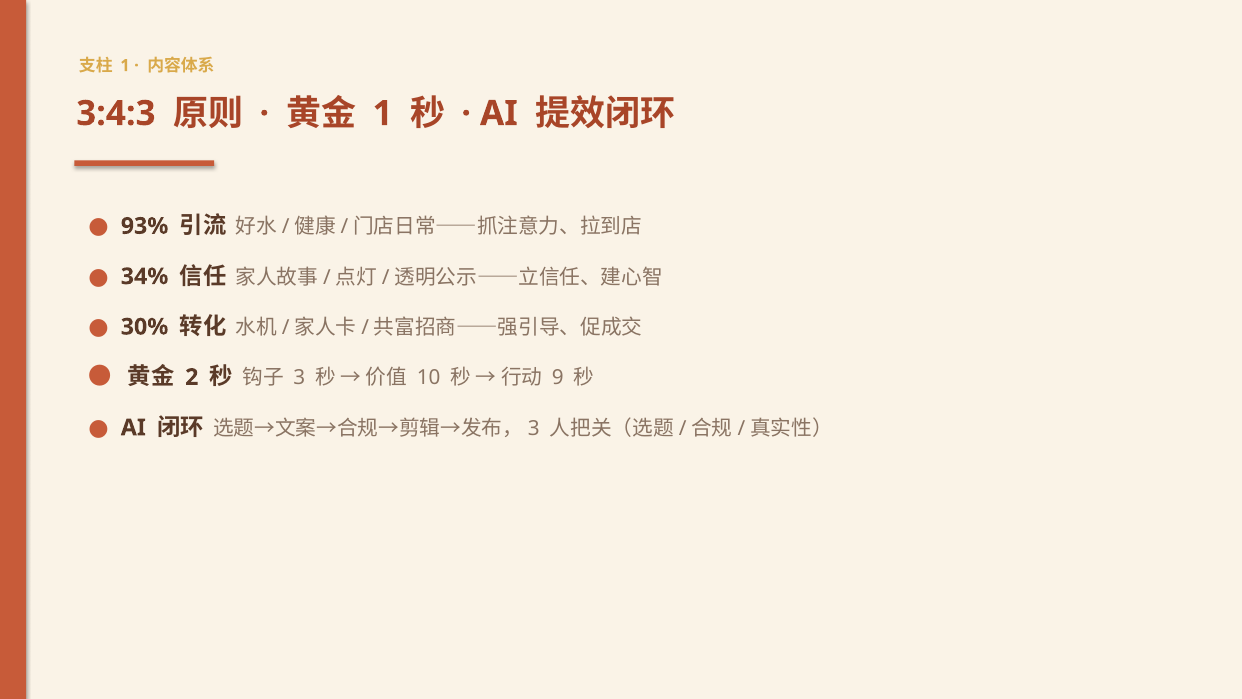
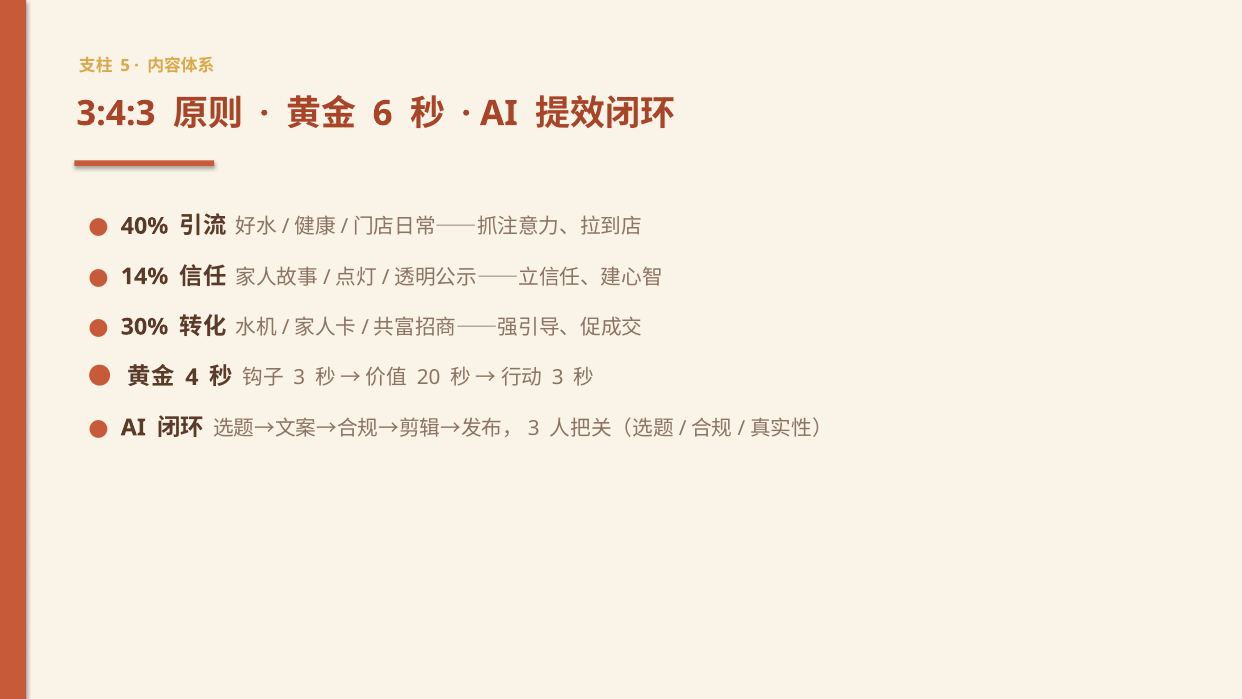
1: 1 -> 5 (125, 65)
1: 1 -> 6 (383, 113)
93%: 93% -> 40% (145, 226)
34%: 34% -> 14% (145, 276)
2: 2 -> 4 (192, 377)
10: 10 -> 20 (429, 378)
9: 9 -> 3 (558, 378)
